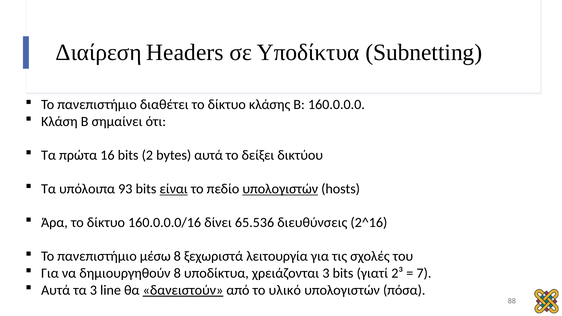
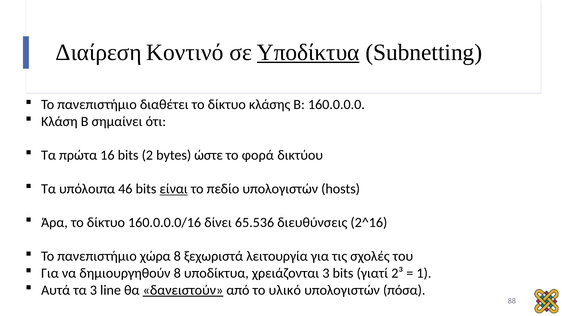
Headers: Headers -> Κοντινό (185, 52)
Υποδίκτυα underline: none -> present (308, 52)
bytes αυτά: αυτά -> ώστε (209, 155)
δείξει: δείξει -> φορά (258, 155)
93: 93 -> 46 (125, 189)
υπολογιστών underline: present -> none (280, 189)
μέσω: μέσω -> χώρα (155, 256)
7: 7 -> 1 (424, 273)
